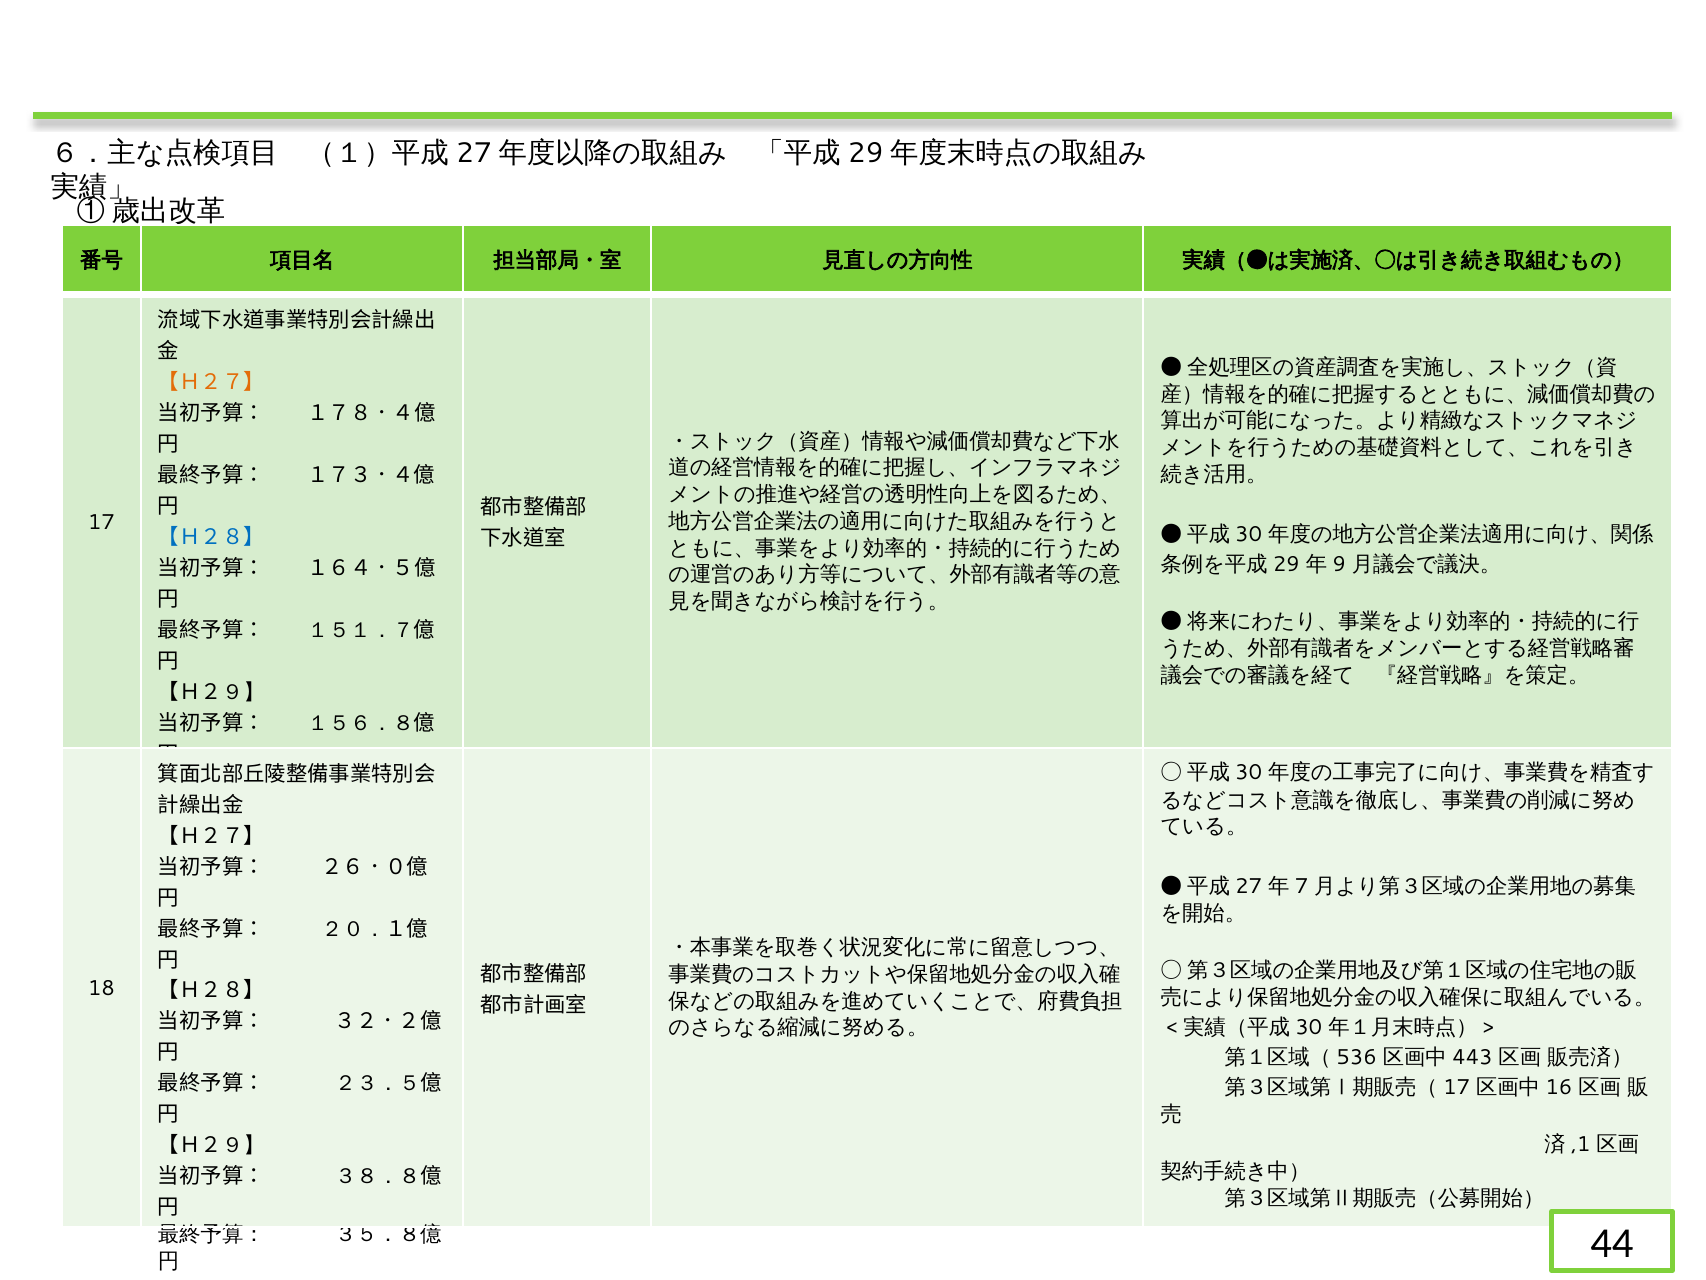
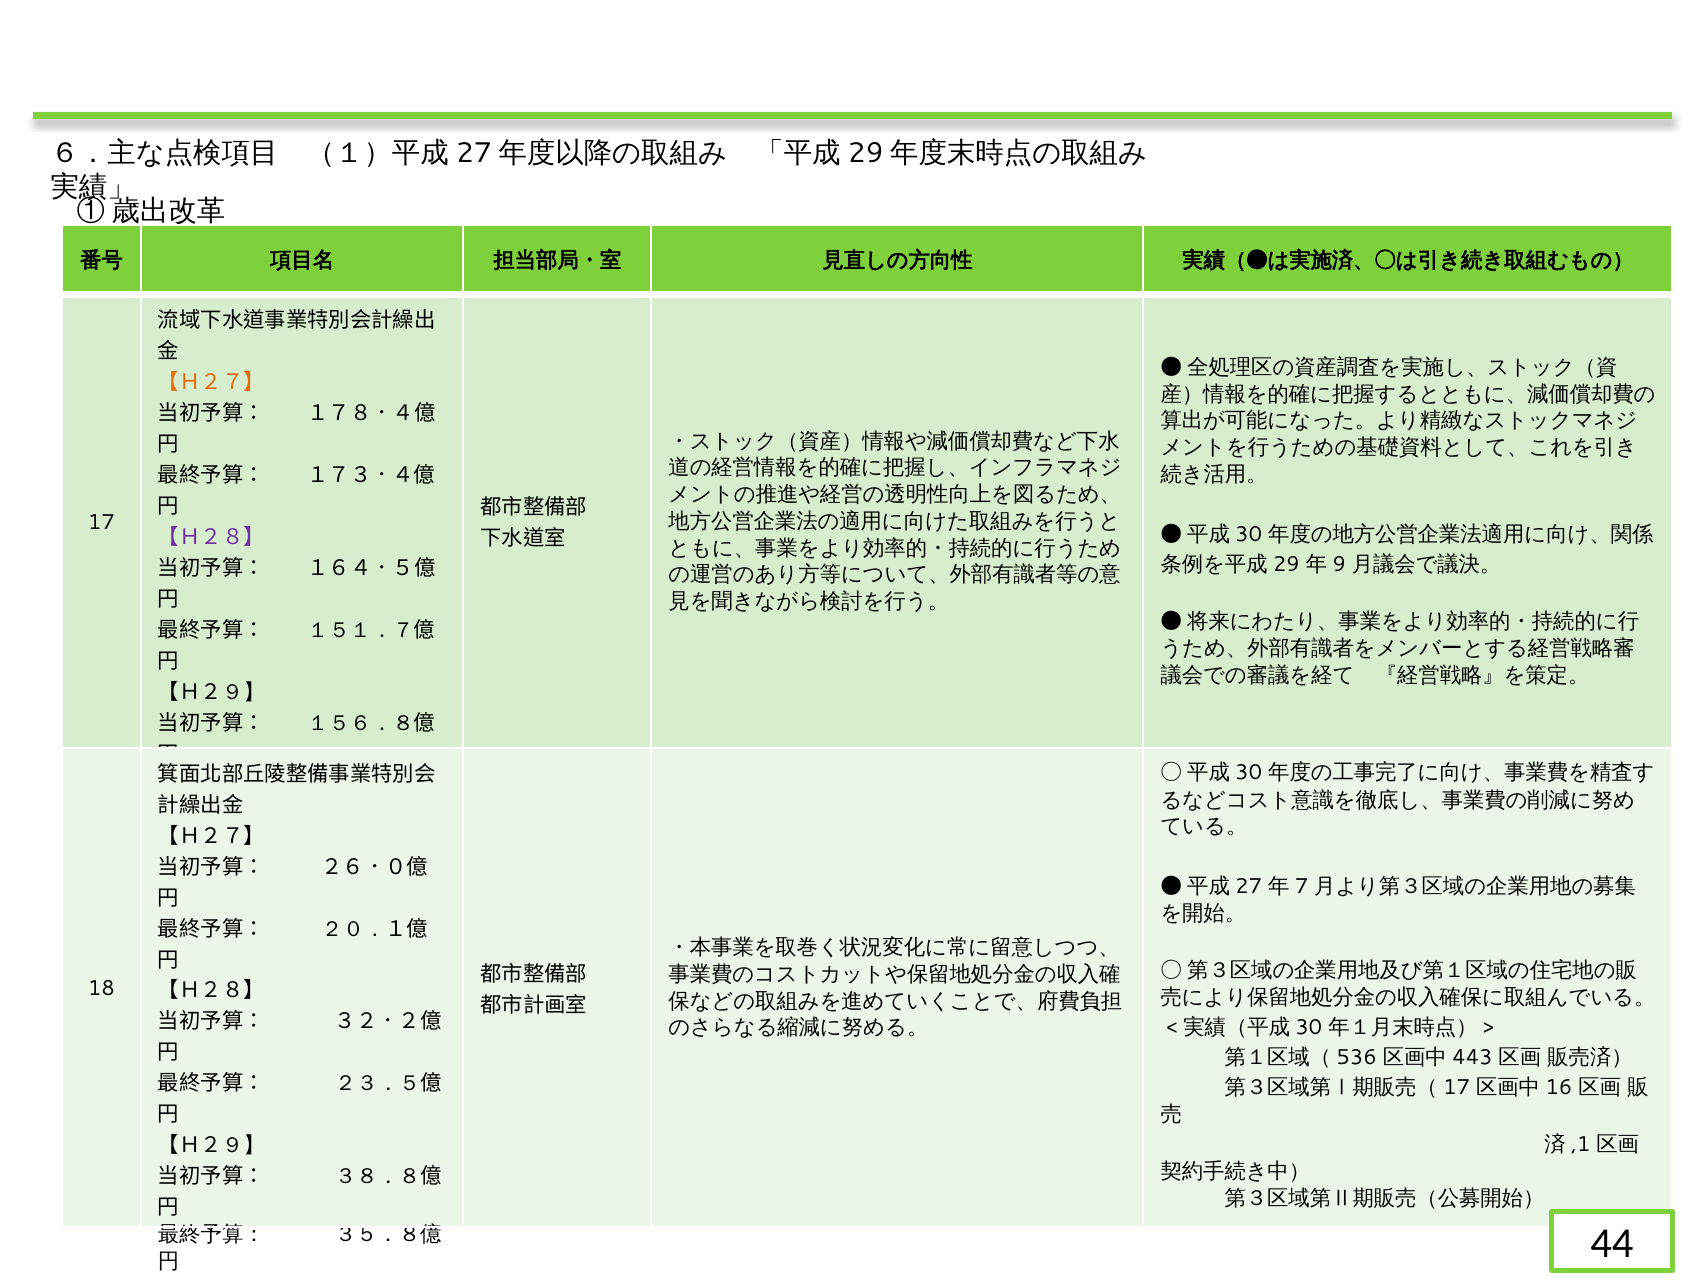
【Ｈ２８】 colour: blue -> purple (211, 537)
